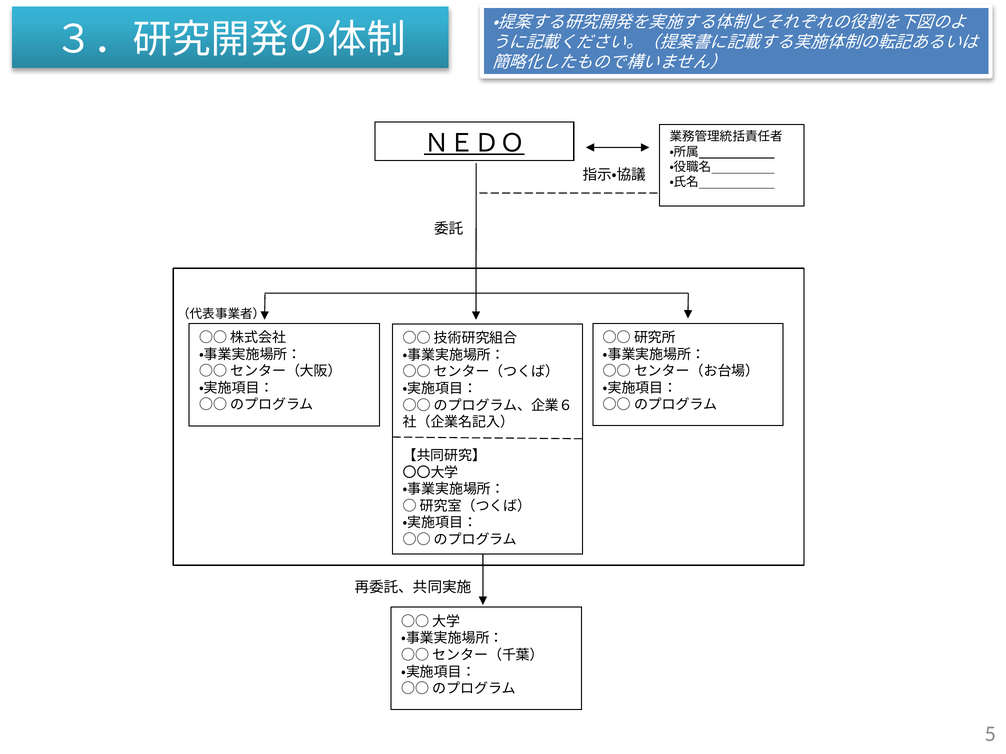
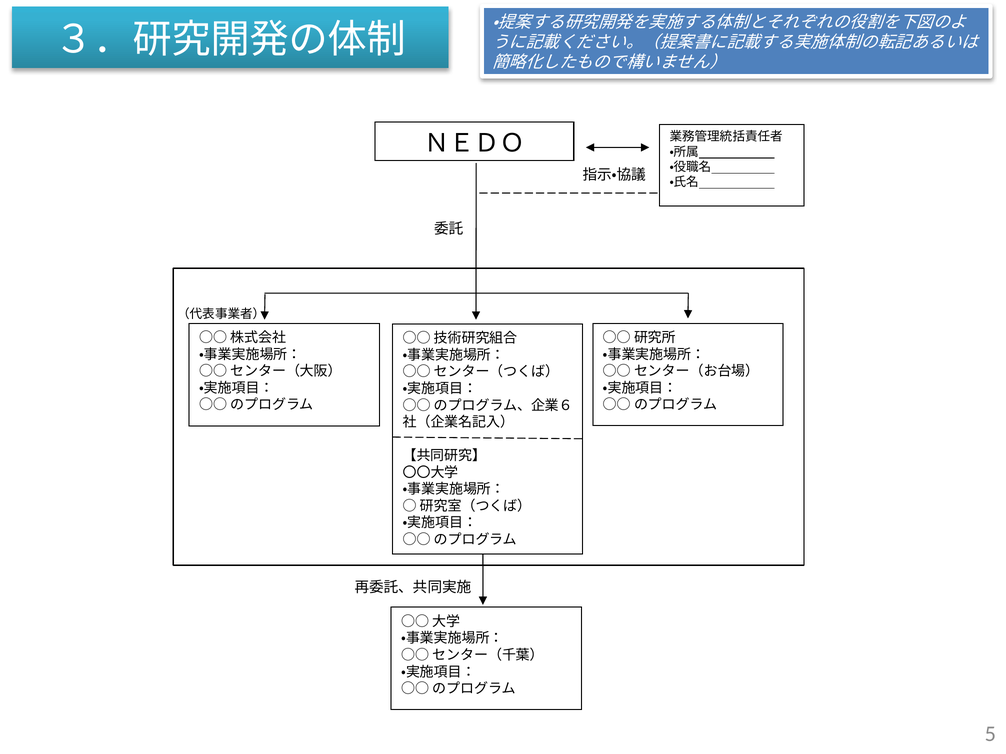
ＮＥＤＯ underline: present -> none (474, 144)
